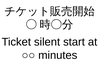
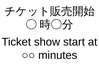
silent: silent -> show (47, 42)
